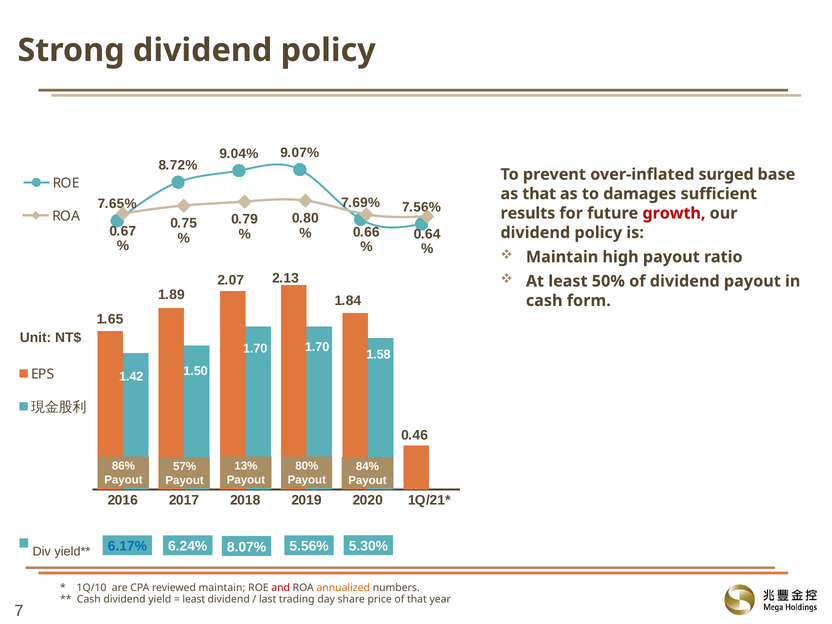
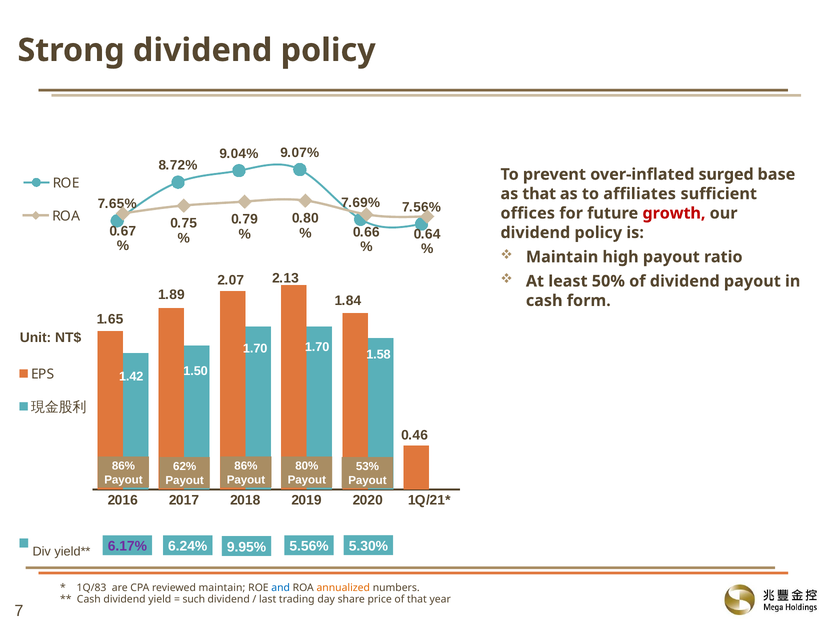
damages: damages -> affiliates (640, 194)
results: results -> offices (528, 213)
13%: 13% -> 86% (246, 466)
57%: 57% -> 62% (185, 466)
84%: 84% -> 53% (367, 466)
6.17% colour: blue -> purple (127, 546)
8.07%: 8.07% -> 9.95% (246, 547)
1Q/10: 1Q/10 -> 1Q/83 (92, 588)
and colour: red -> blue (281, 588)
least: least -> such (194, 599)
